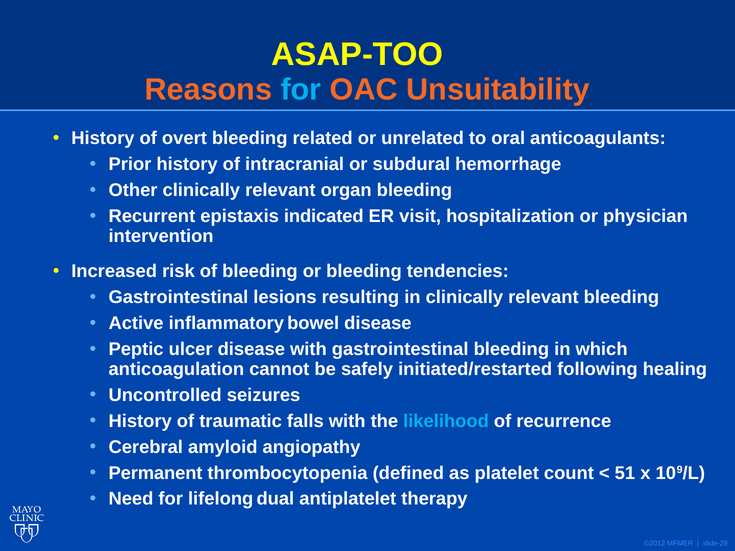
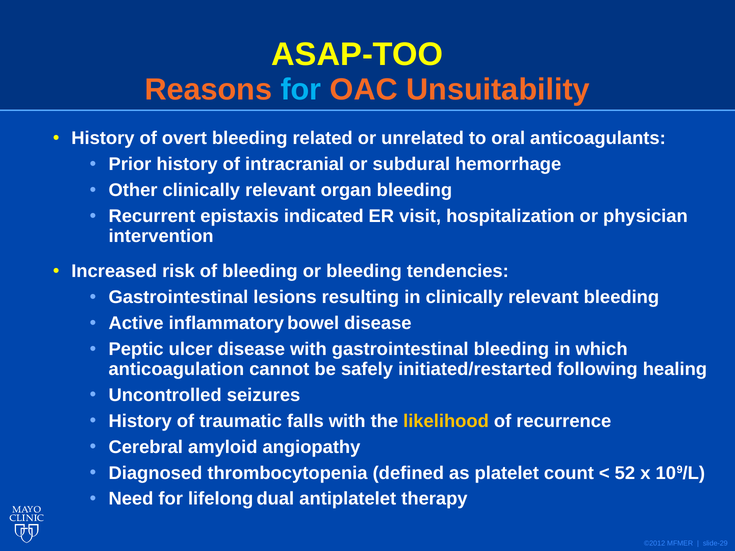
likelihood colour: light blue -> yellow (446, 421)
Permanent: Permanent -> Diagnosed (155, 473)
51: 51 -> 52 (625, 473)
